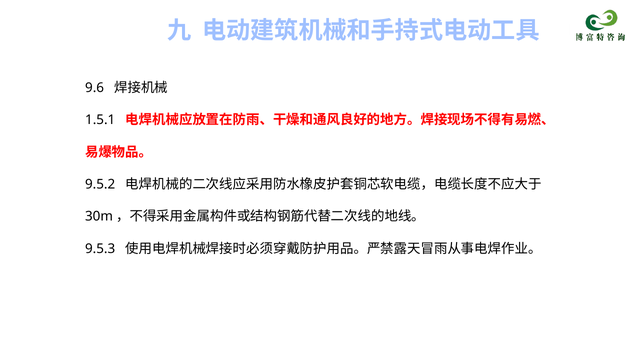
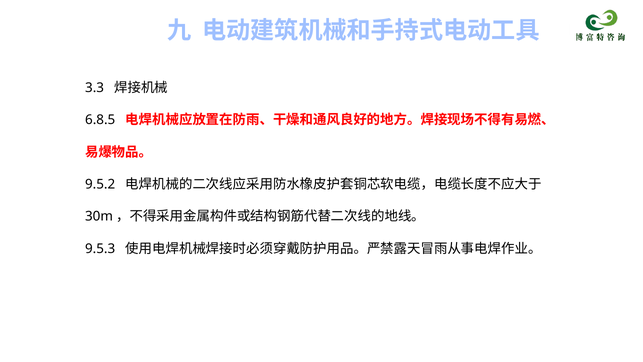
9.6: 9.6 -> 3.3 (95, 88)
1.5.1: 1.5.1 -> 6.8.5 (100, 120)
